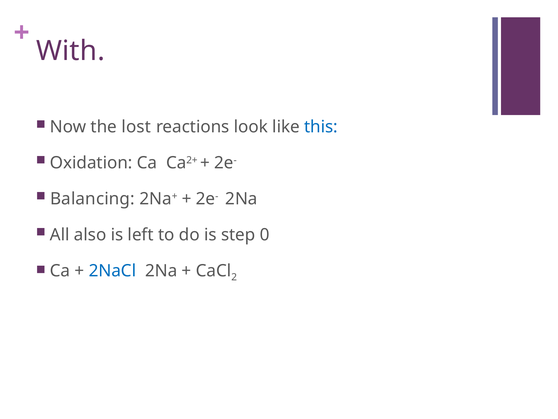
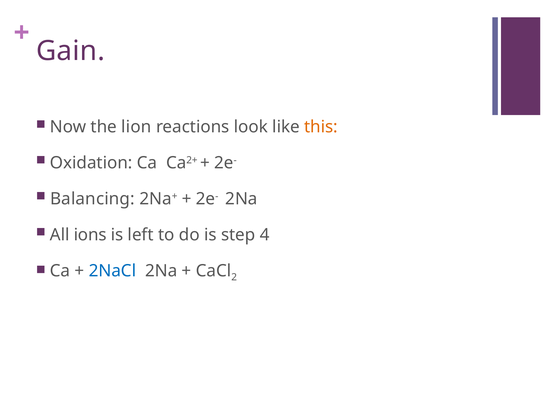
With: With -> Gain (70, 51)
lost: lost -> lion (136, 127)
this colour: blue -> orange (321, 127)
also: also -> ions (90, 234)
0: 0 -> 4 (265, 234)
